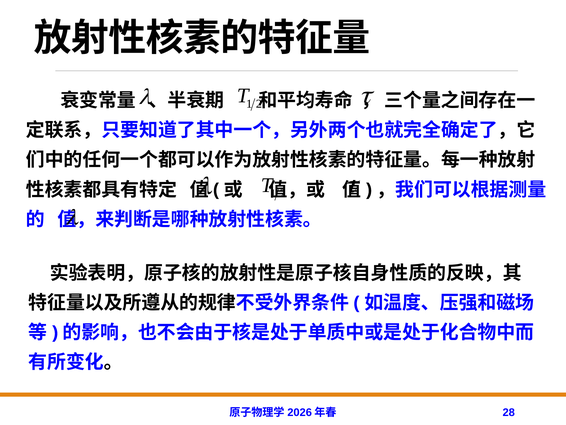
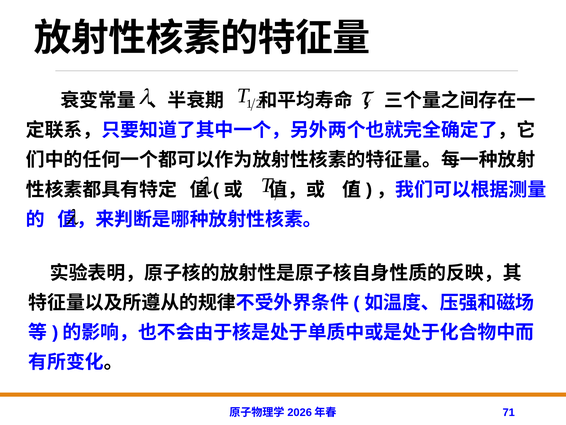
28: 28 -> 71 (509, 412)
